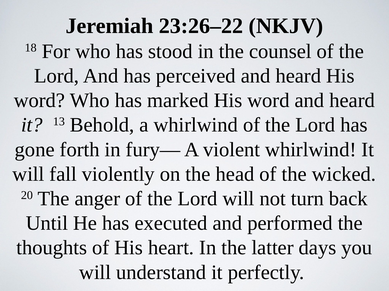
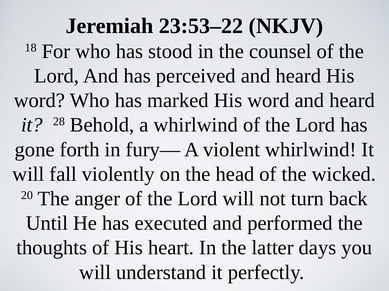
23:26–22: 23:26–22 -> 23:53–22 (201, 26)
13: 13 -> 28 (59, 122)
